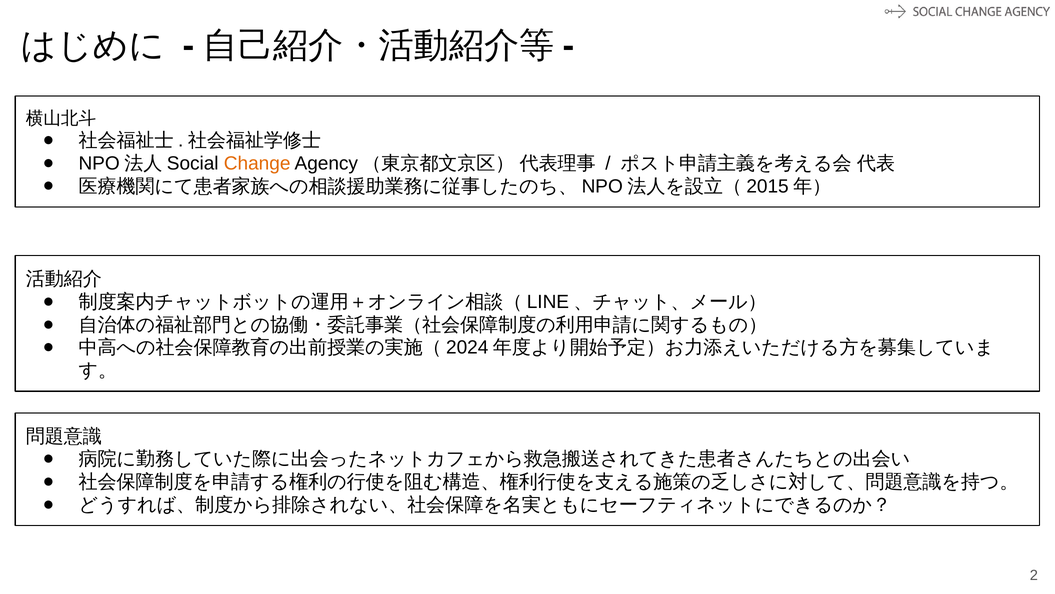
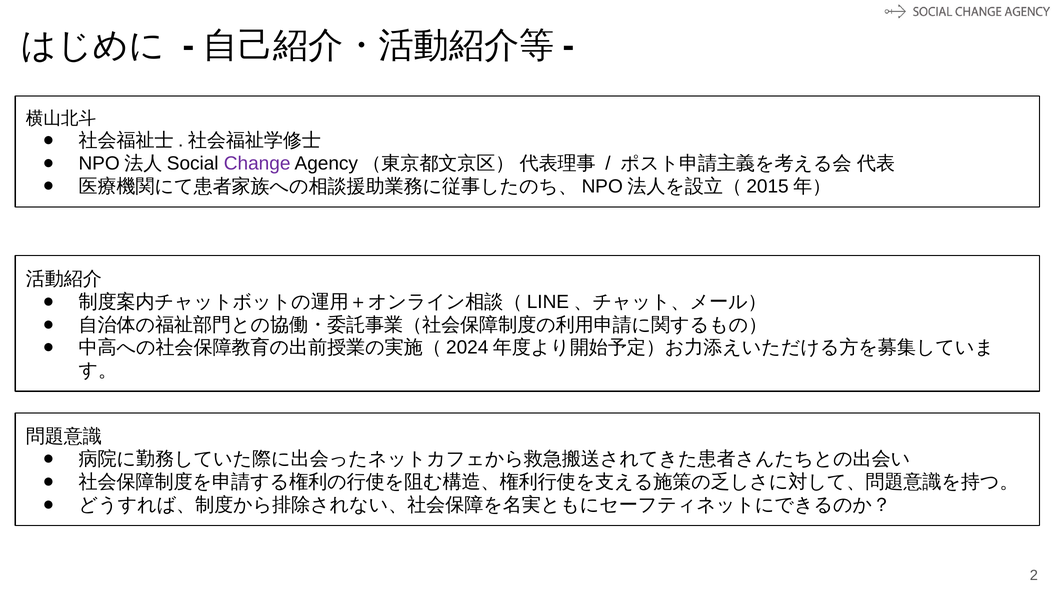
Change colour: orange -> purple (257, 163)
